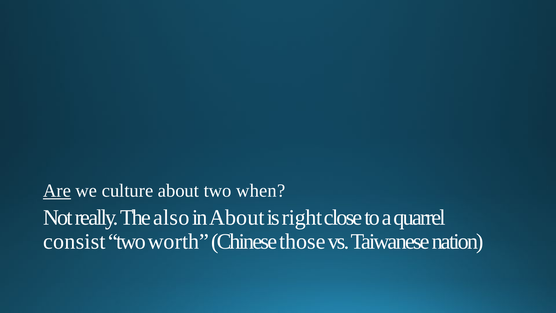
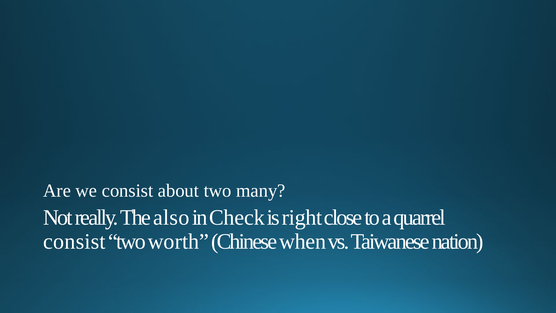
Are underline: present -> none (57, 191)
we culture: culture -> consist (128, 191)
when: when -> many (261, 191)
in About: About -> Check (237, 217)
those: those -> when (303, 241)
